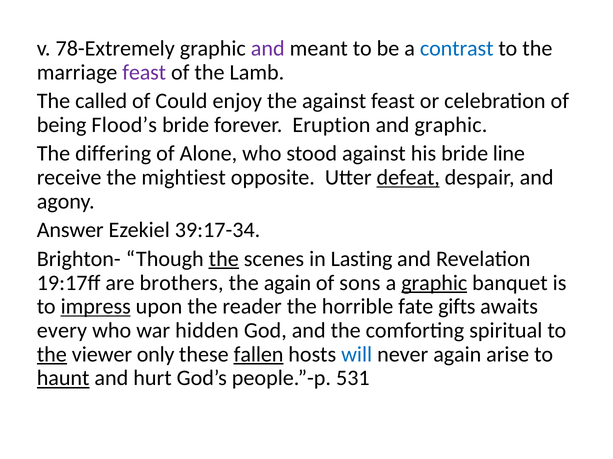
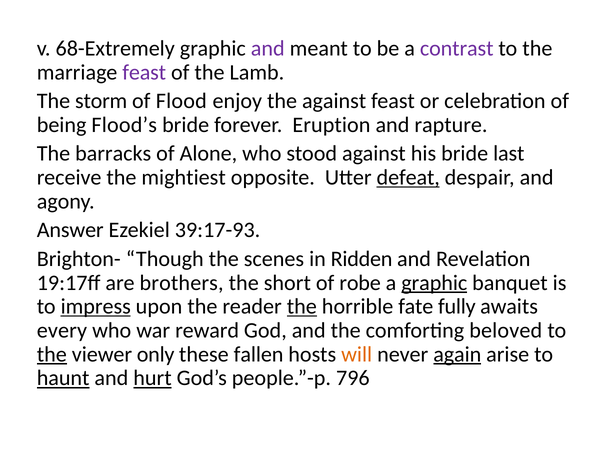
78-Extremely: 78-Extremely -> 68-Extremely (115, 49)
contrast colour: blue -> purple (457, 49)
called: called -> storm (101, 101)
Could: Could -> Flood (181, 101)
and graphic: graphic -> rapture (451, 125)
differing: differing -> barracks (113, 154)
line: line -> last (509, 154)
39:17-34: 39:17-34 -> 39:17-93 (218, 230)
the underline: present -> none (224, 259)
Lasting: Lasting -> Ridden (362, 259)
the again: again -> short (287, 283)
sons: sons -> robe (360, 283)
the underline: none -> present (302, 307)
gifts: gifts -> fully (457, 307)
hidden: hidden -> reward (207, 331)
spiritual: spiritual -> beloved (506, 331)
fallen underline: present -> none (259, 355)
will colour: blue -> orange (357, 355)
again underline: none -> present (457, 355)
hurt underline: none -> present (152, 379)
531: 531 -> 796 (353, 379)
